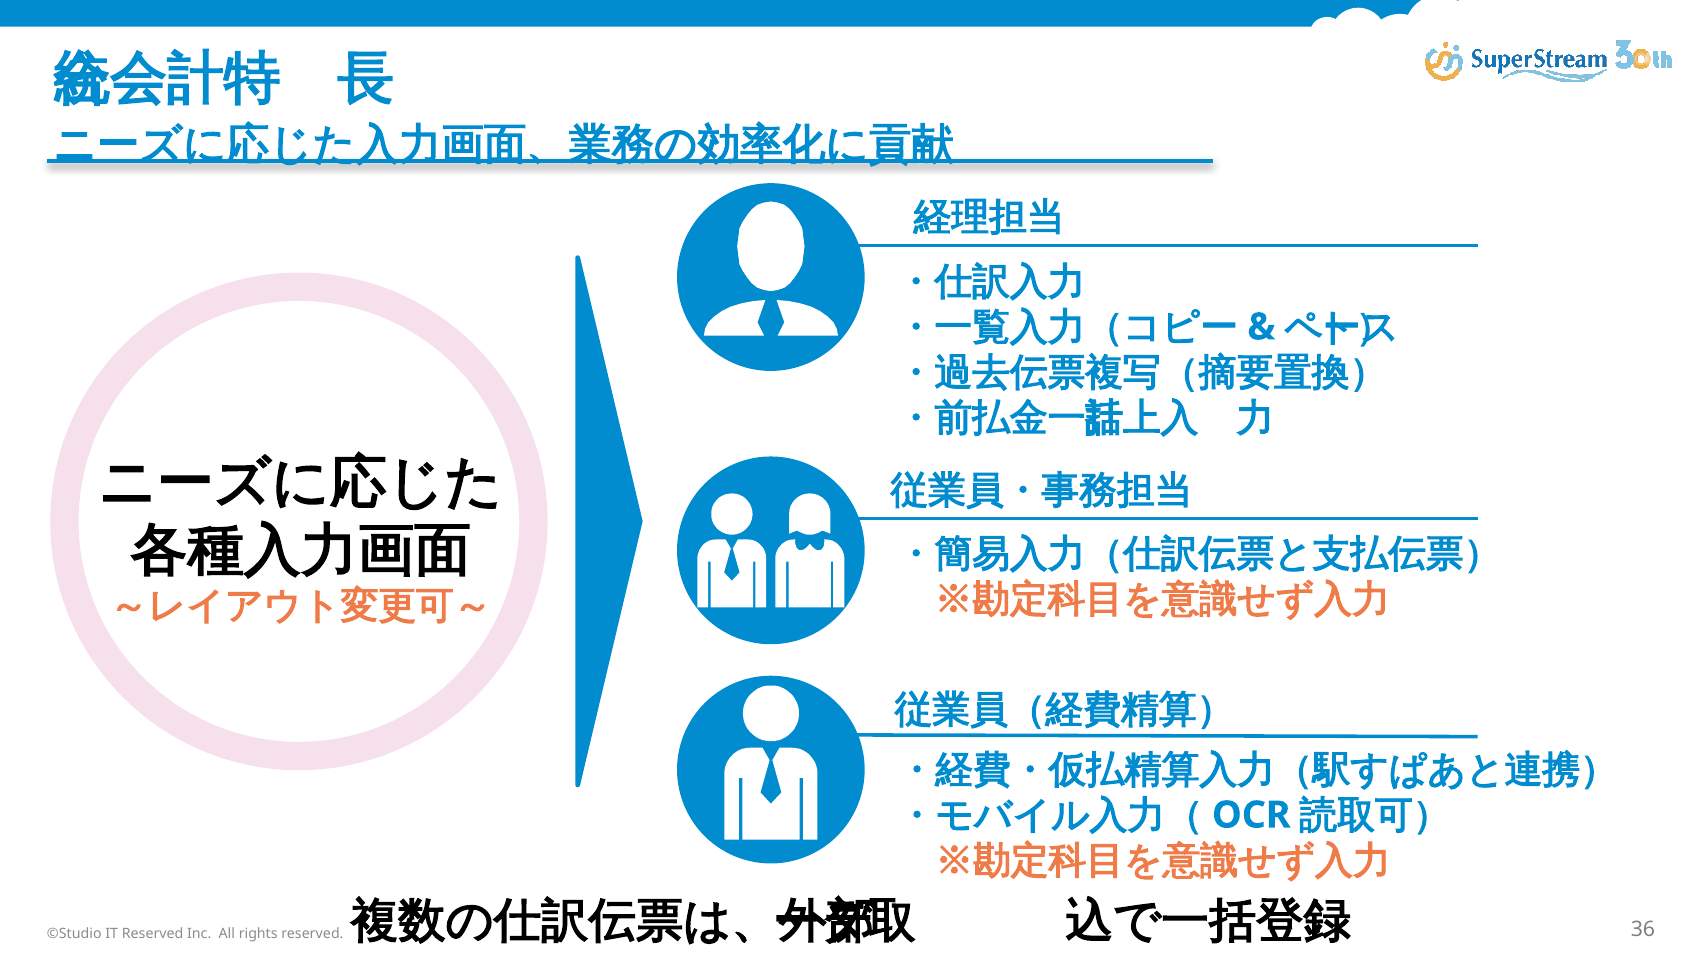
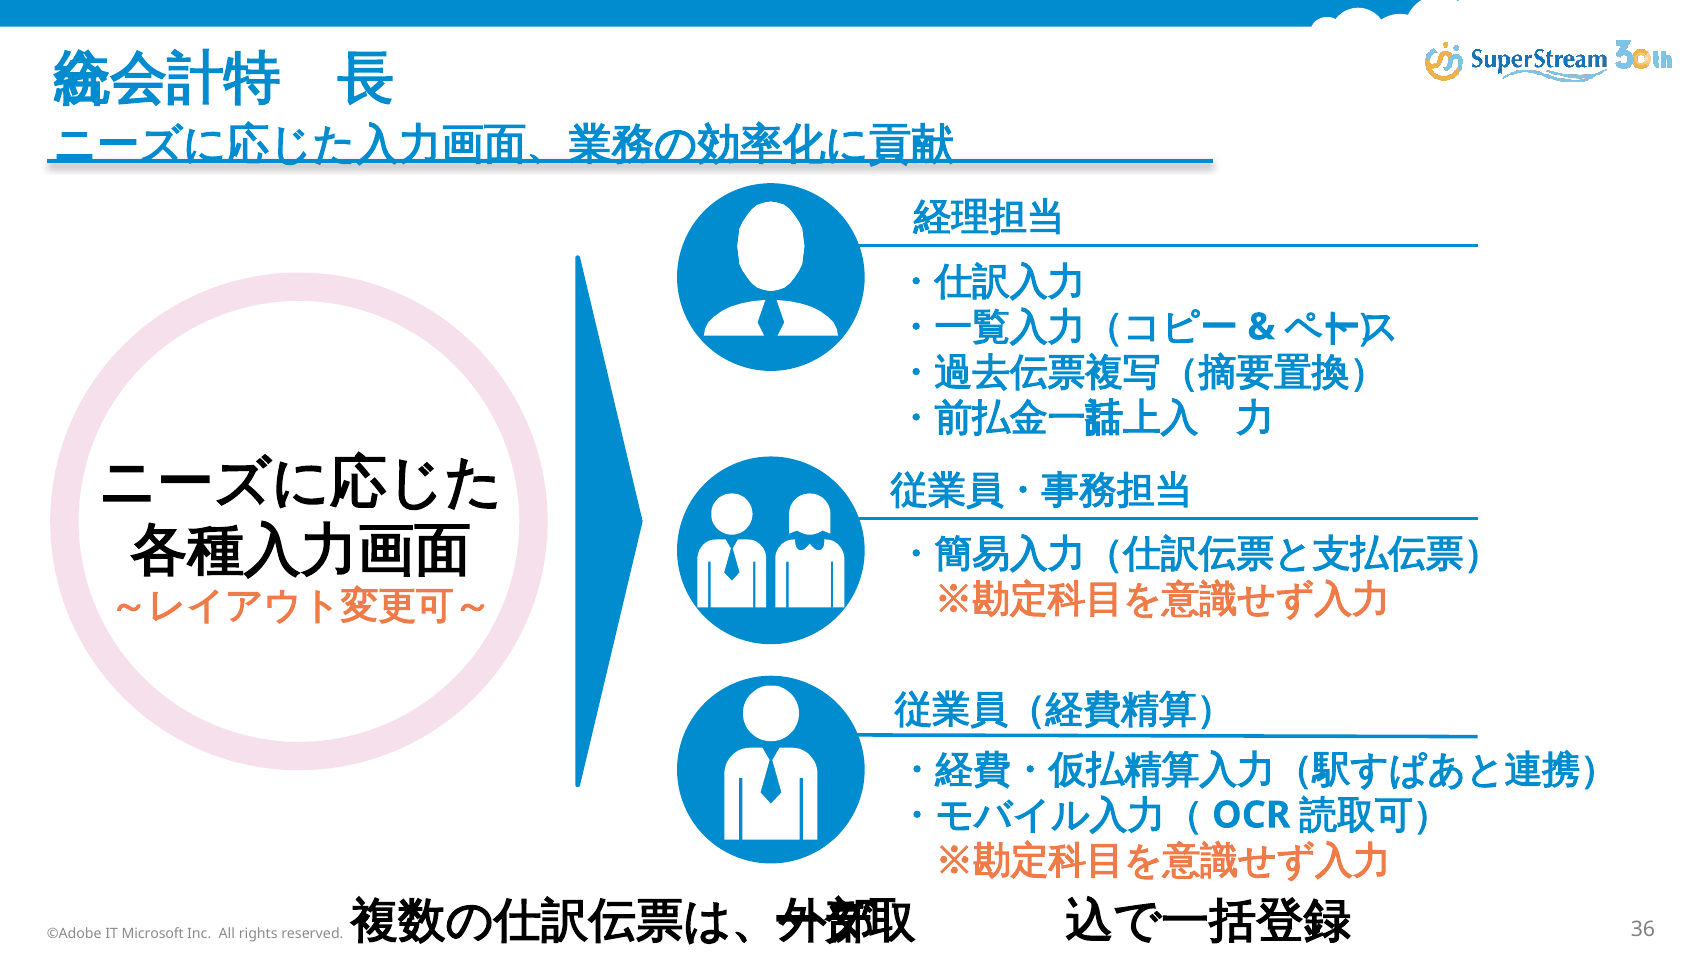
©Studio: ©Studio -> ©Adobe (74, 933)
IT Reserved: Reserved -> Microsoft (153, 933)
